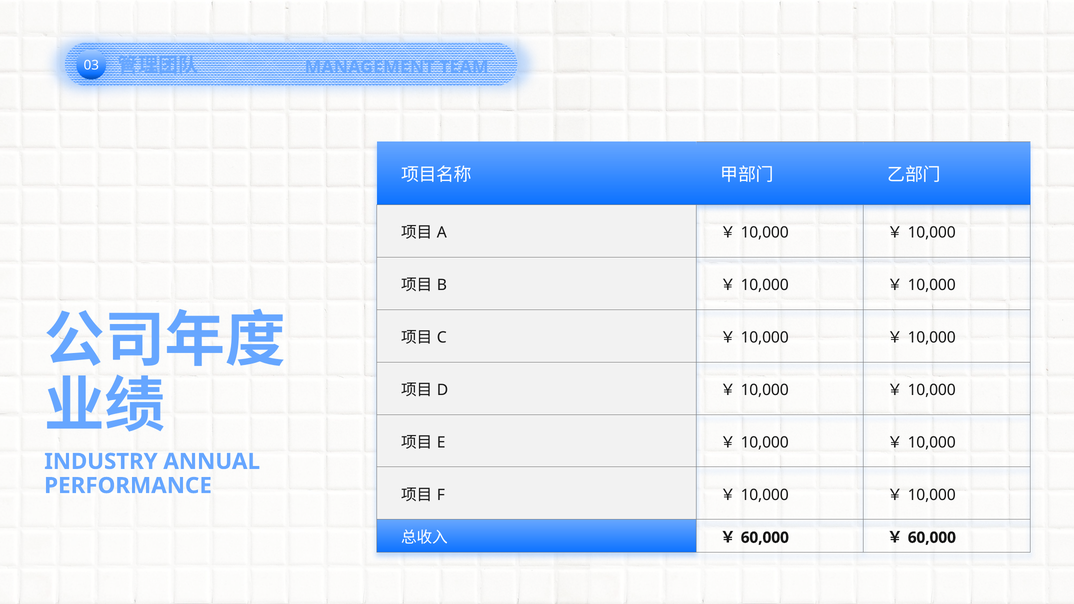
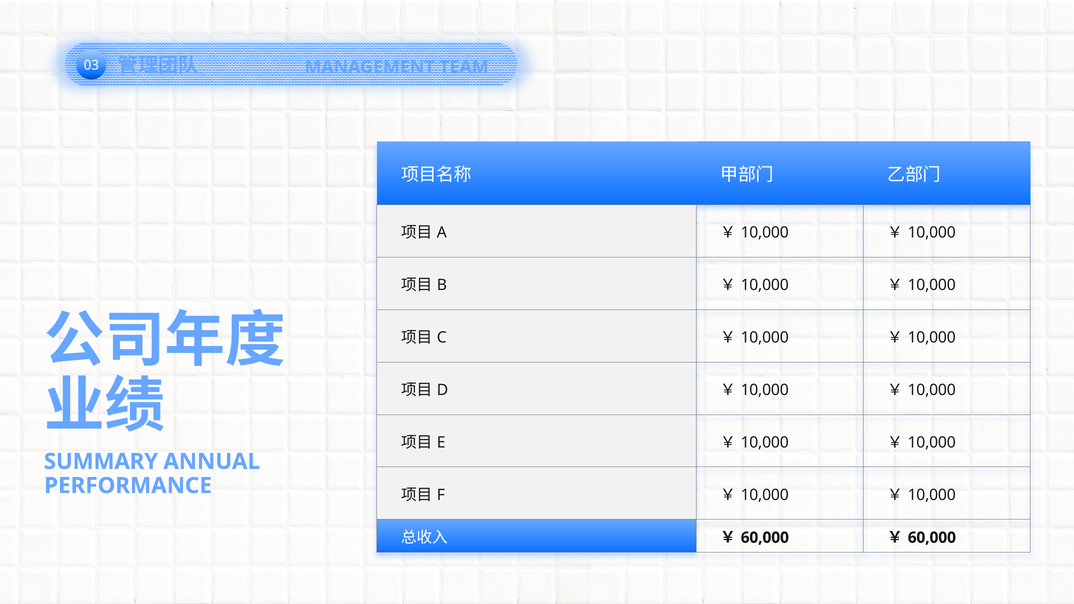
INDUSTRY: INDUSTRY -> SUMMARY (101, 462)
